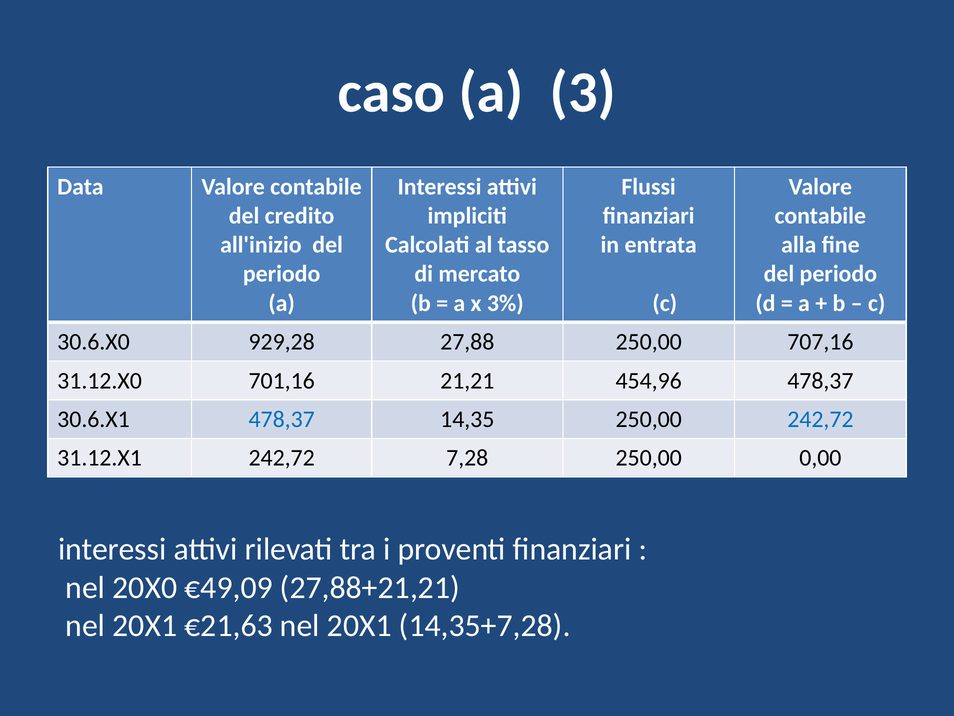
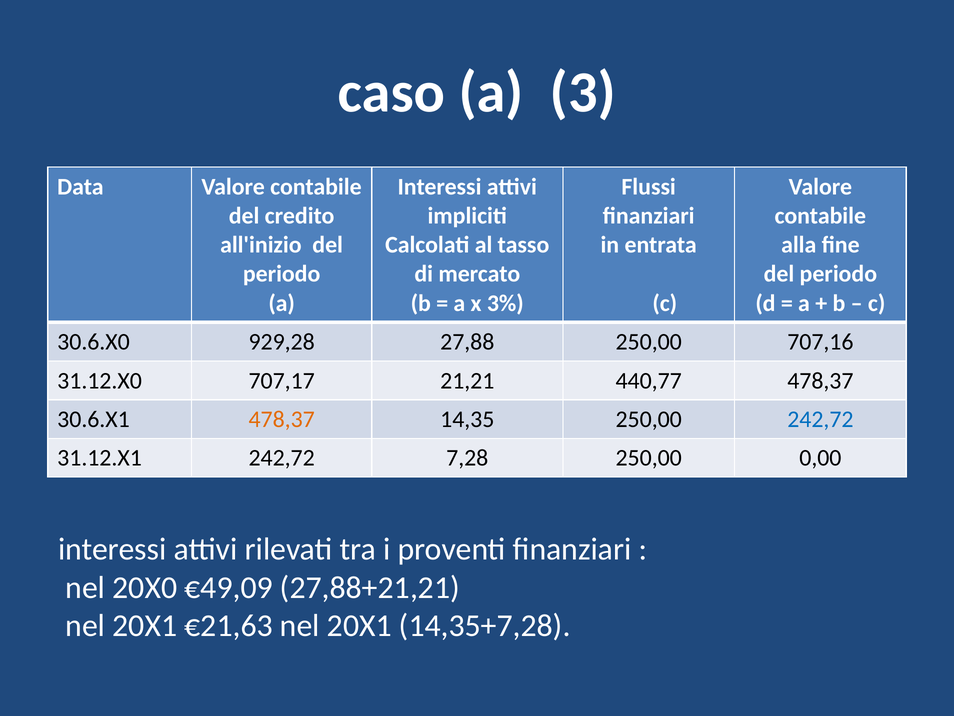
701,16: 701,16 -> 707,17 (282, 380)
454,96: 454,96 -> 440,77 (649, 380)
478,37 colour: blue -> orange (282, 419)
